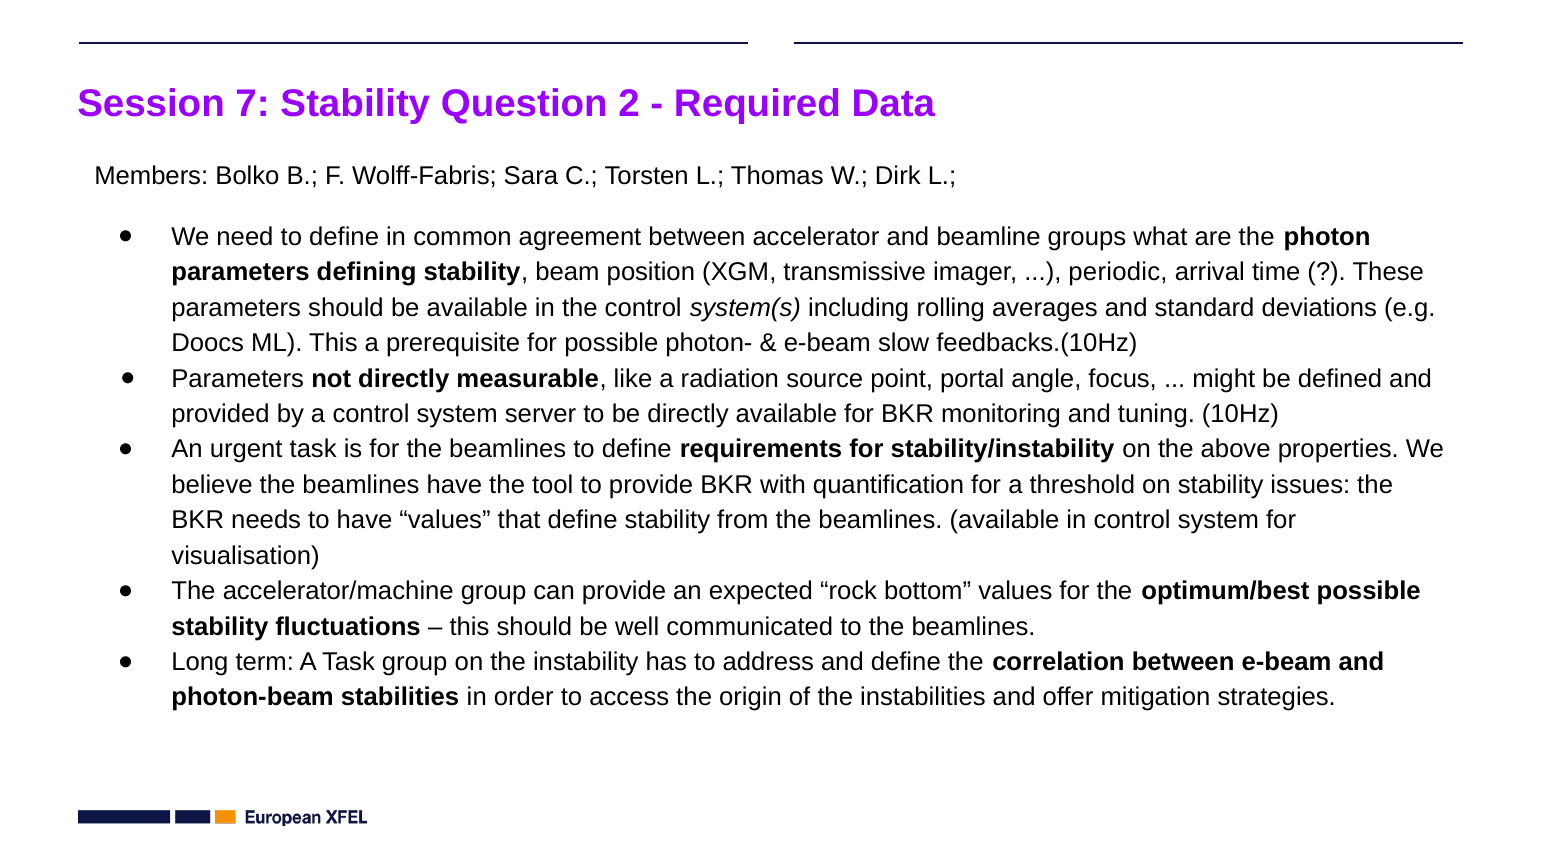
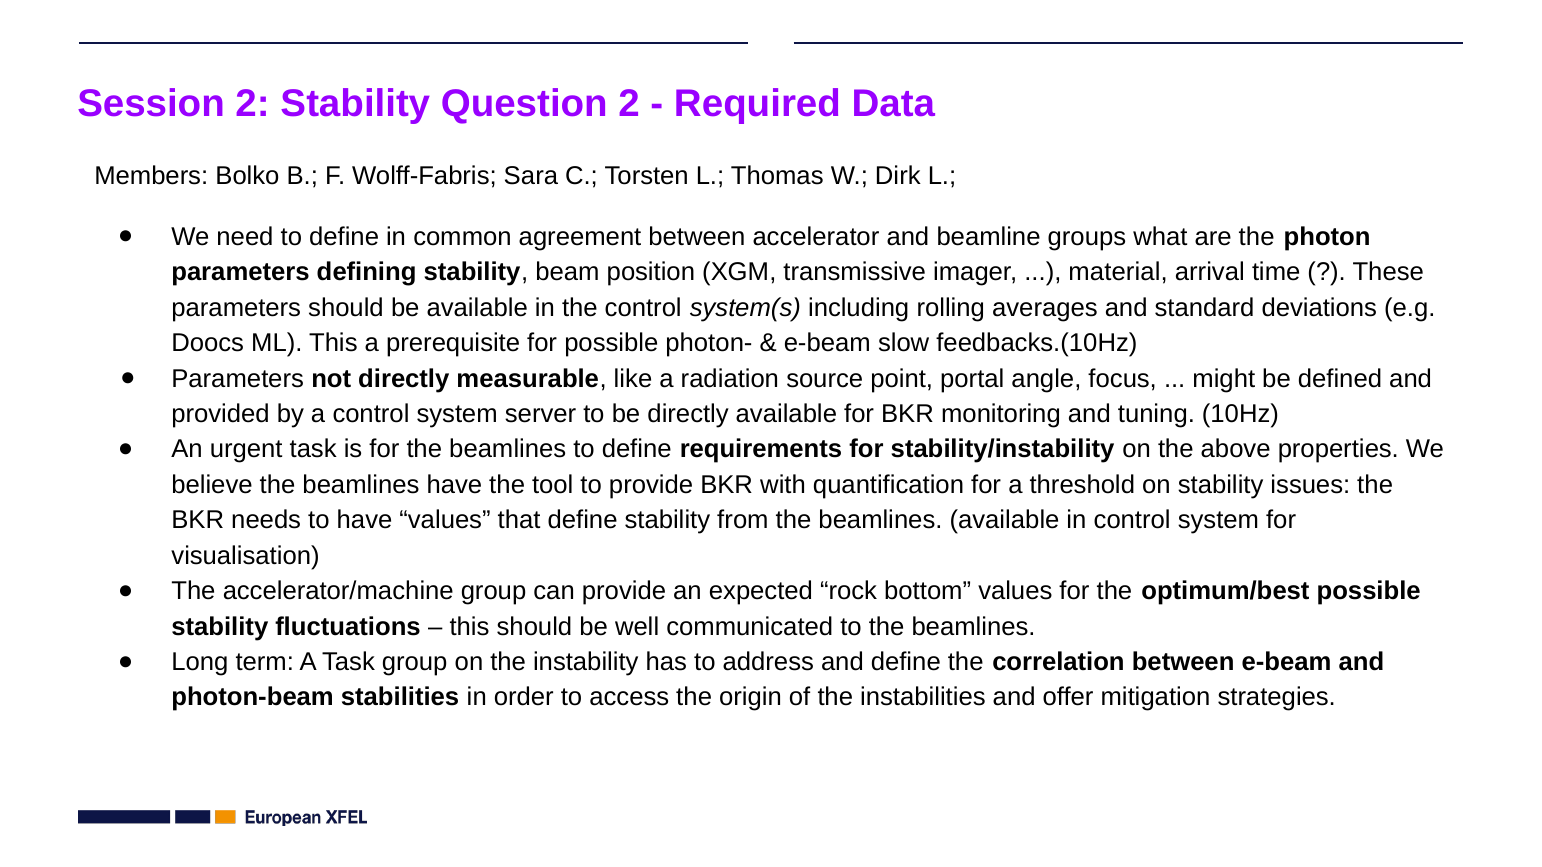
Session 7: 7 -> 2 (253, 104)
periodic: periodic -> material (1118, 272)
